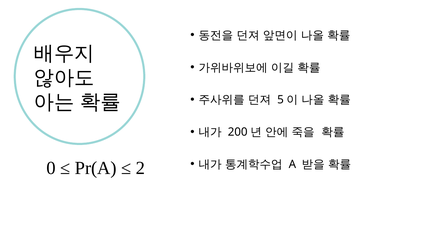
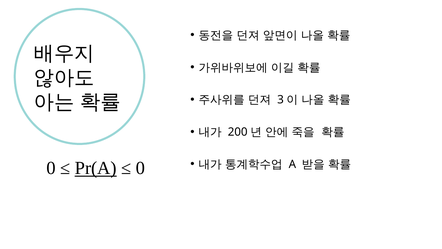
5: 5 -> 3 (281, 100)
Pr(A underline: none -> present (96, 168)
2: 2 -> 0 (141, 168)
